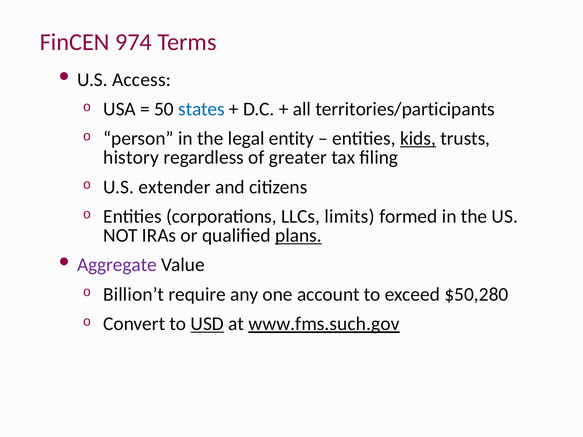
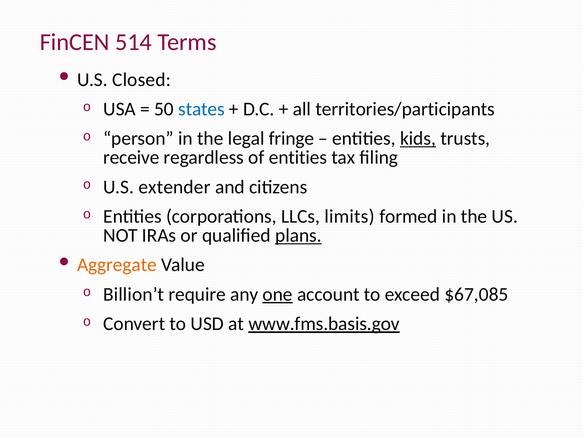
974: 974 -> 514 (133, 42)
Access: Access -> Closed (142, 80)
entity: entity -> fringe (291, 139)
history: history -> receive (131, 158)
of greater: greater -> entities (298, 158)
Aggregate colour: purple -> orange (117, 265)
one underline: none -> present (278, 295)
$50,280: $50,280 -> $67,085 (476, 295)
USD underline: present -> none (207, 324)
www.fms.such.gov: www.fms.such.gov -> www.fms.basis.gov (324, 324)
